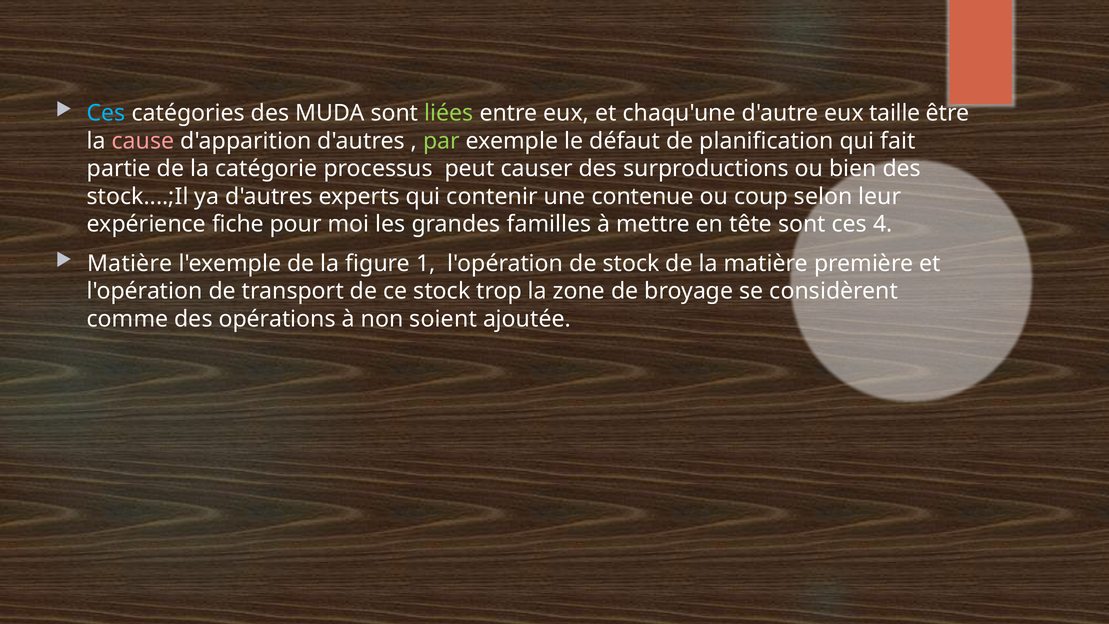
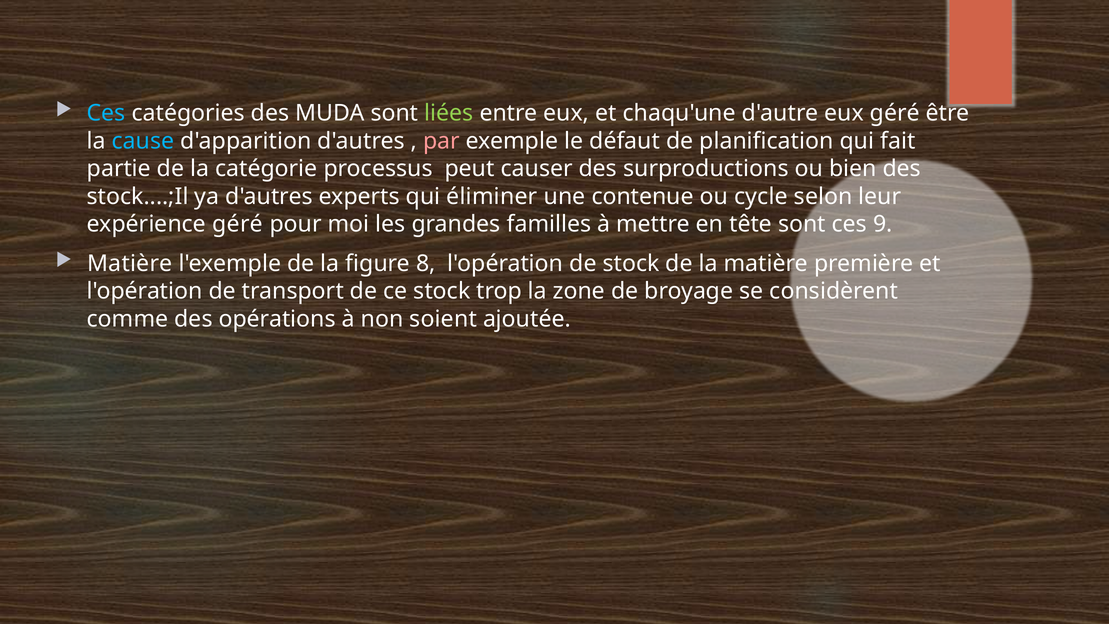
eux taille: taille -> géré (895, 113)
cause colour: pink -> light blue (143, 141)
par colour: light green -> pink (441, 141)
contenir: contenir -> éliminer (492, 196)
coup: coup -> cycle (761, 196)
expérience fiche: fiche -> géré (238, 224)
4: 4 -> 9 (883, 224)
1: 1 -> 8 (426, 263)
